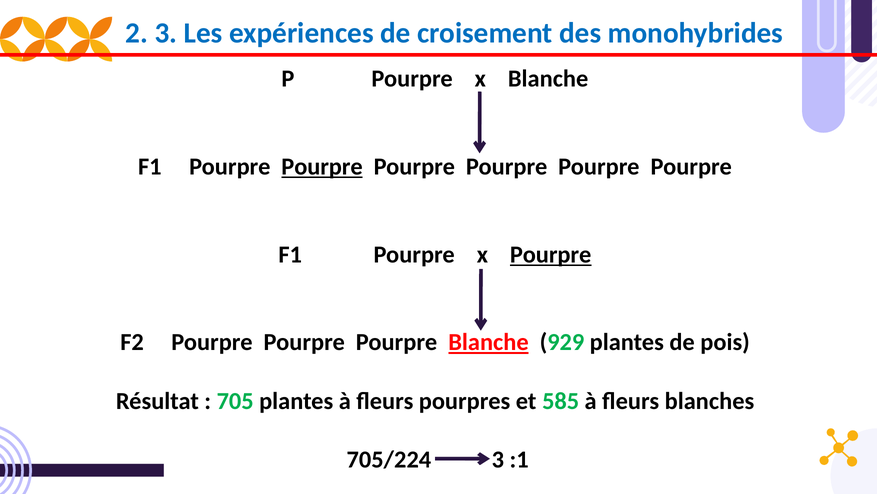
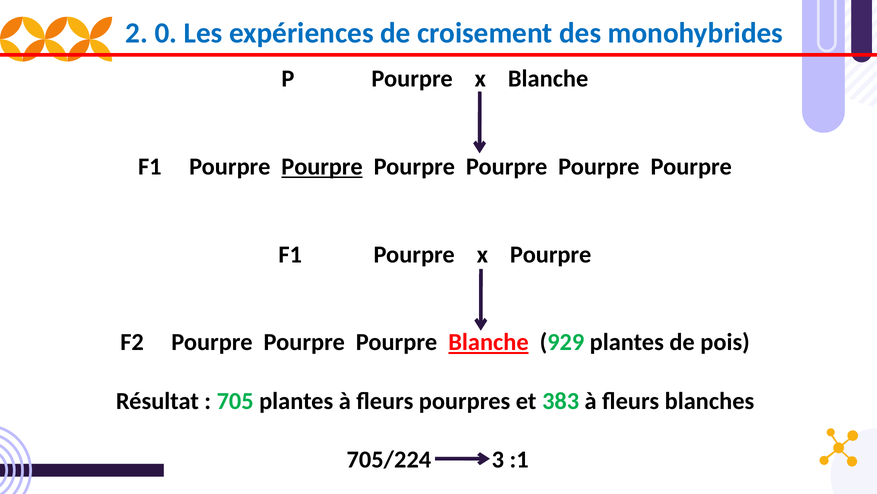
2 3: 3 -> 0 (166, 33)
Pourpre underline: present -> none (551, 254)
585: 585 -> 383 (561, 400)
